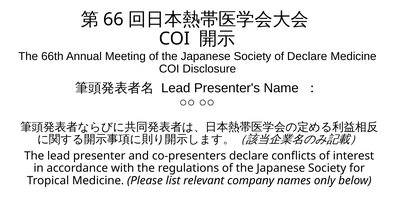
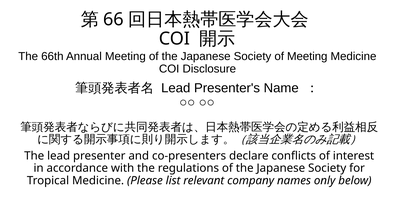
of Declare: Declare -> Meeting (307, 57)
